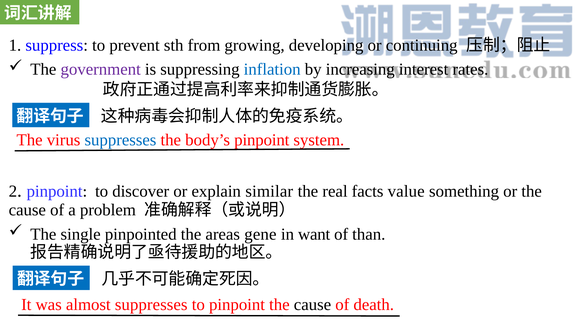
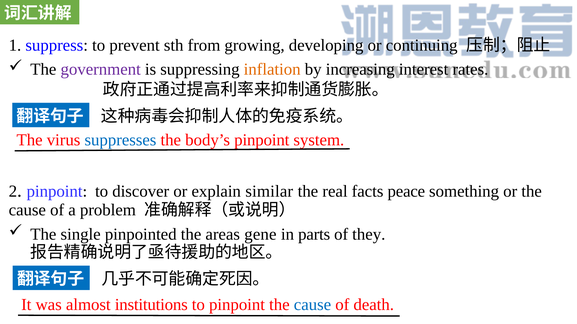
inflation colour: blue -> orange (272, 69)
value: value -> peace (406, 192)
want: want -> parts (314, 235)
than: than -> they (369, 235)
almost suppresses: suppresses -> institutions (151, 305)
cause colour: black -> blue (312, 305)
